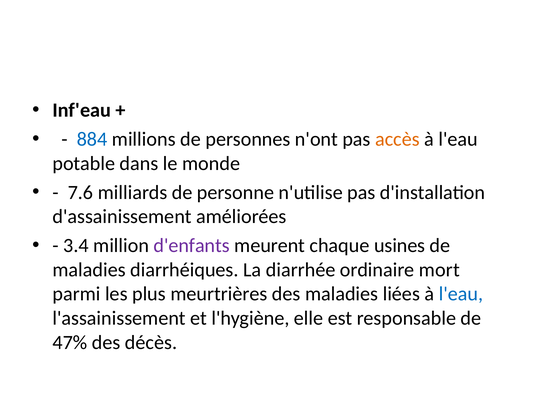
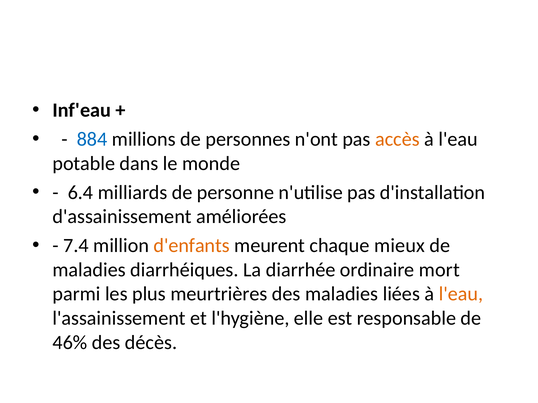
7.6: 7.6 -> 6.4 (80, 193)
3.4: 3.4 -> 7.4 (76, 246)
d'enfants colour: purple -> orange (192, 246)
usines: usines -> mieux (399, 246)
l'eau colour: blue -> orange (461, 294)
47%: 47% -> 46% (70, 343)
